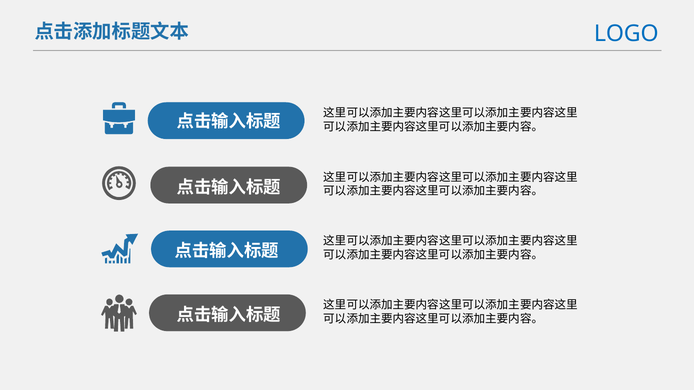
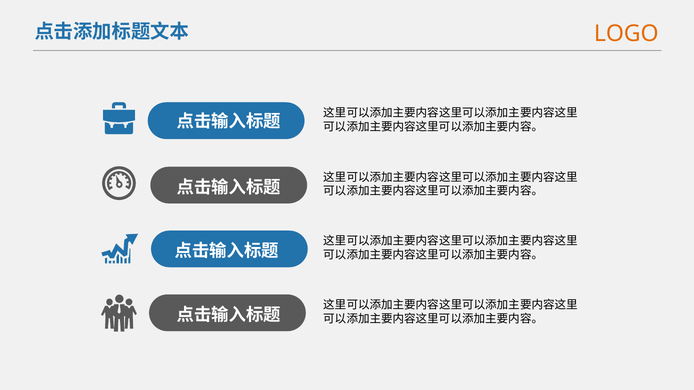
LOGO colour: blue -> orange (626, 34)
